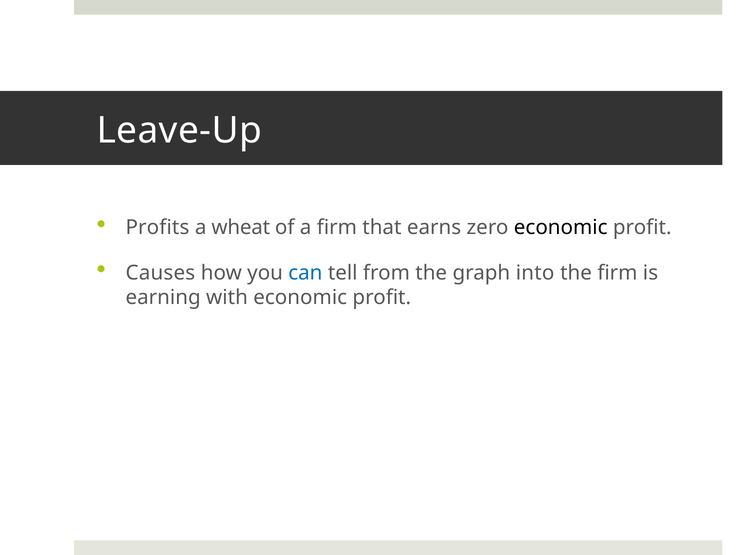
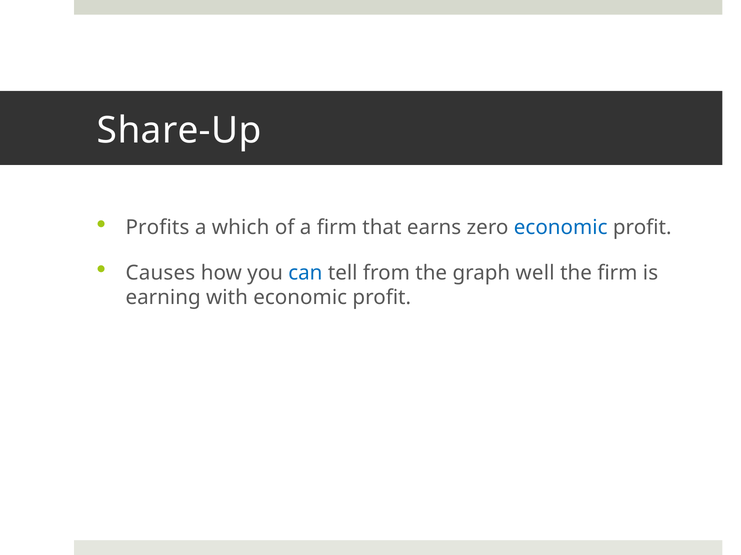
Leave-Up: Leave-Up -> Share-Up (179, 131)
wheat: wheat -> which (241, 228)
economic colour: black -> blue (561, 228)
into: into -> well (535, 273)
